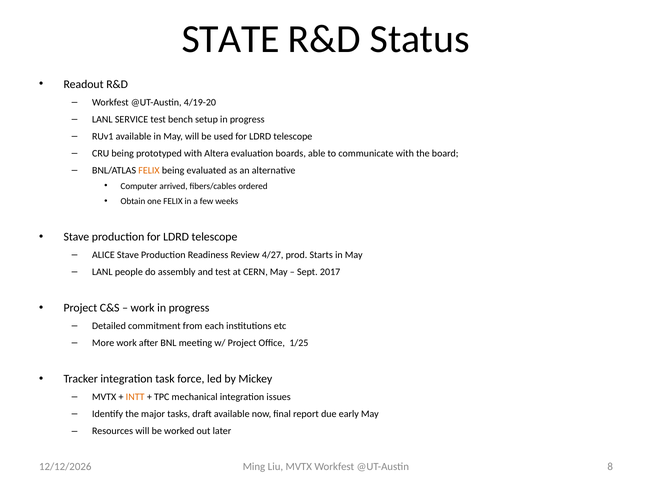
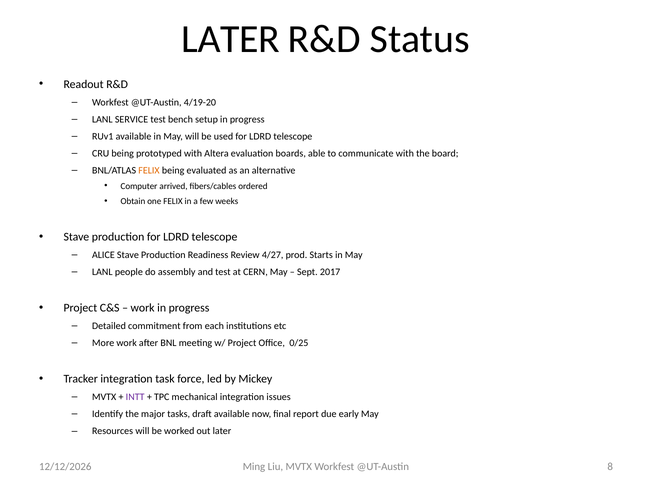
STATE: STATE -> LATER (230, 39)
1/25: 1/25 -> 0/25 (299, 343)
INTT colour: orange -> purple (135, 397)
